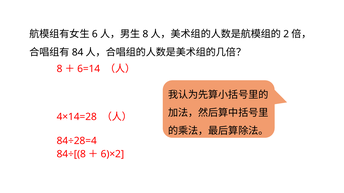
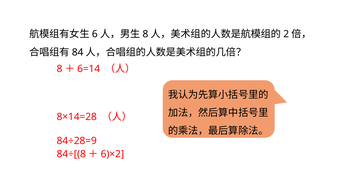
4×14=28: 4×14=28 -> 8×14=28 (77, 117)
84÷28=4: 84÷28=4 -> 84÷28=9 (77, 141)
